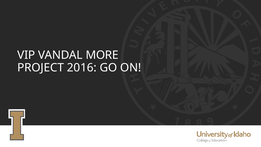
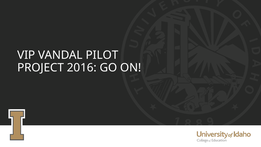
MORE: MORE -> PILOT (102, 55)
